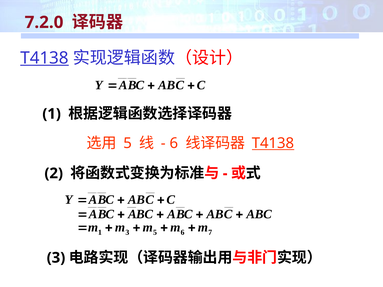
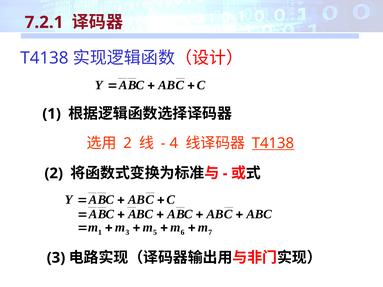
7.2.0: 7.2.0 -> 7.2.1 (44, 22)
T4138 underline: present -> none (45, 58)
5: 5 -> 2 (128, 143)
6: 6 -> 4 (174, 143)
